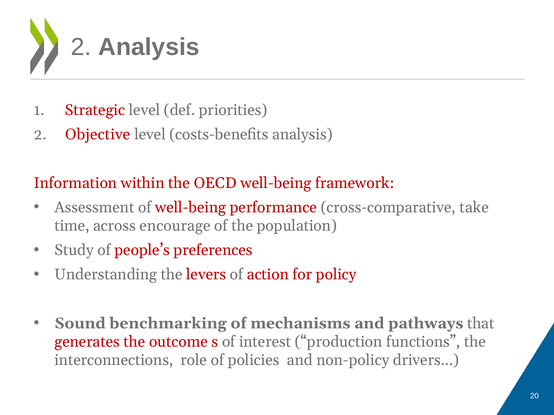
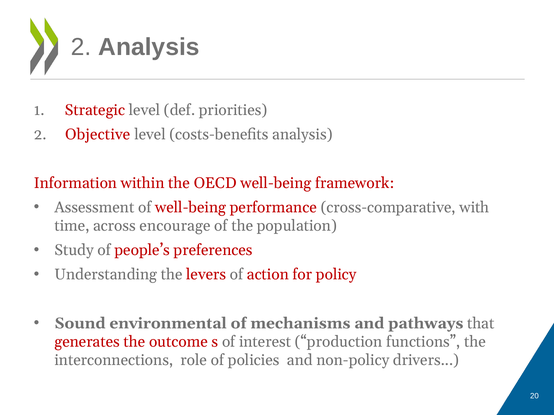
take: take -> with (474, 208)
benchmarking: benchmarking -> environmental (168, 324)
